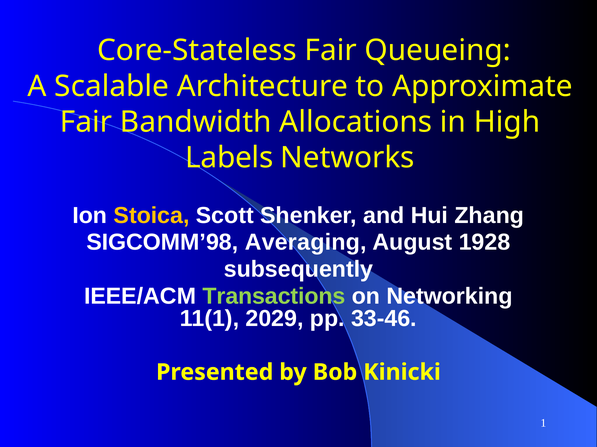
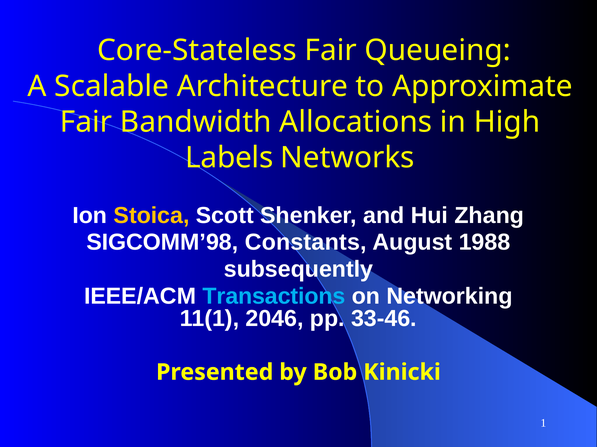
Averaging: Averaging -> Constants (306, 243)
1928: 1928 -> 1988 (485, 243)
Transactions colour: light green -> light blue (274, 297)
2029: 2029 -> 2046 (275, 319)
